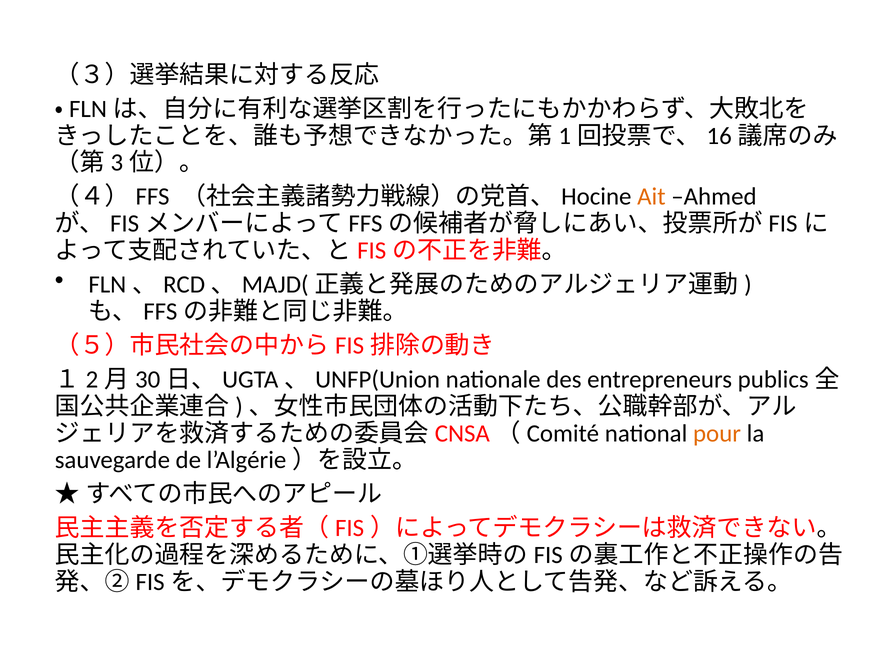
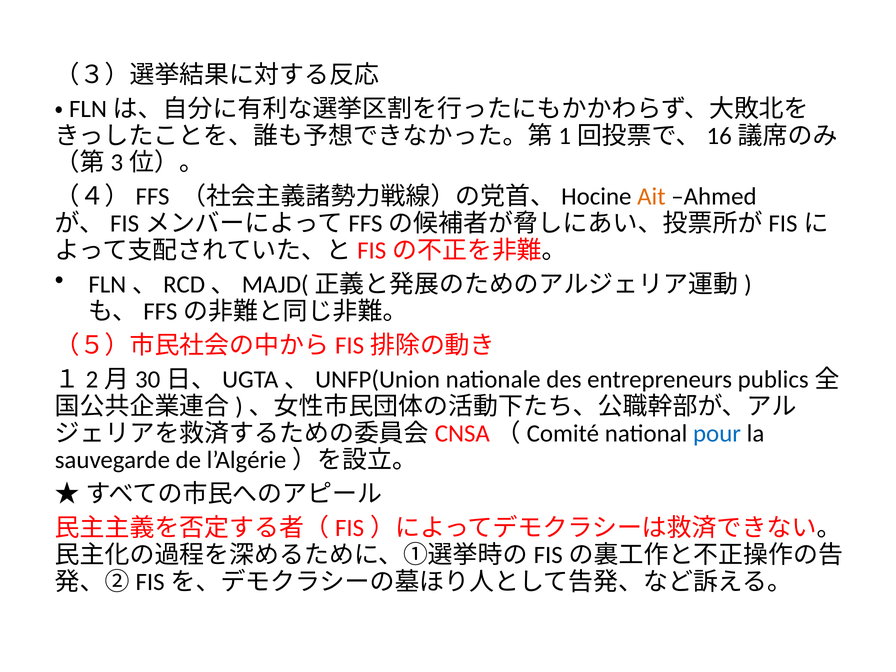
pour colour: orange -> blue (717, 433)
